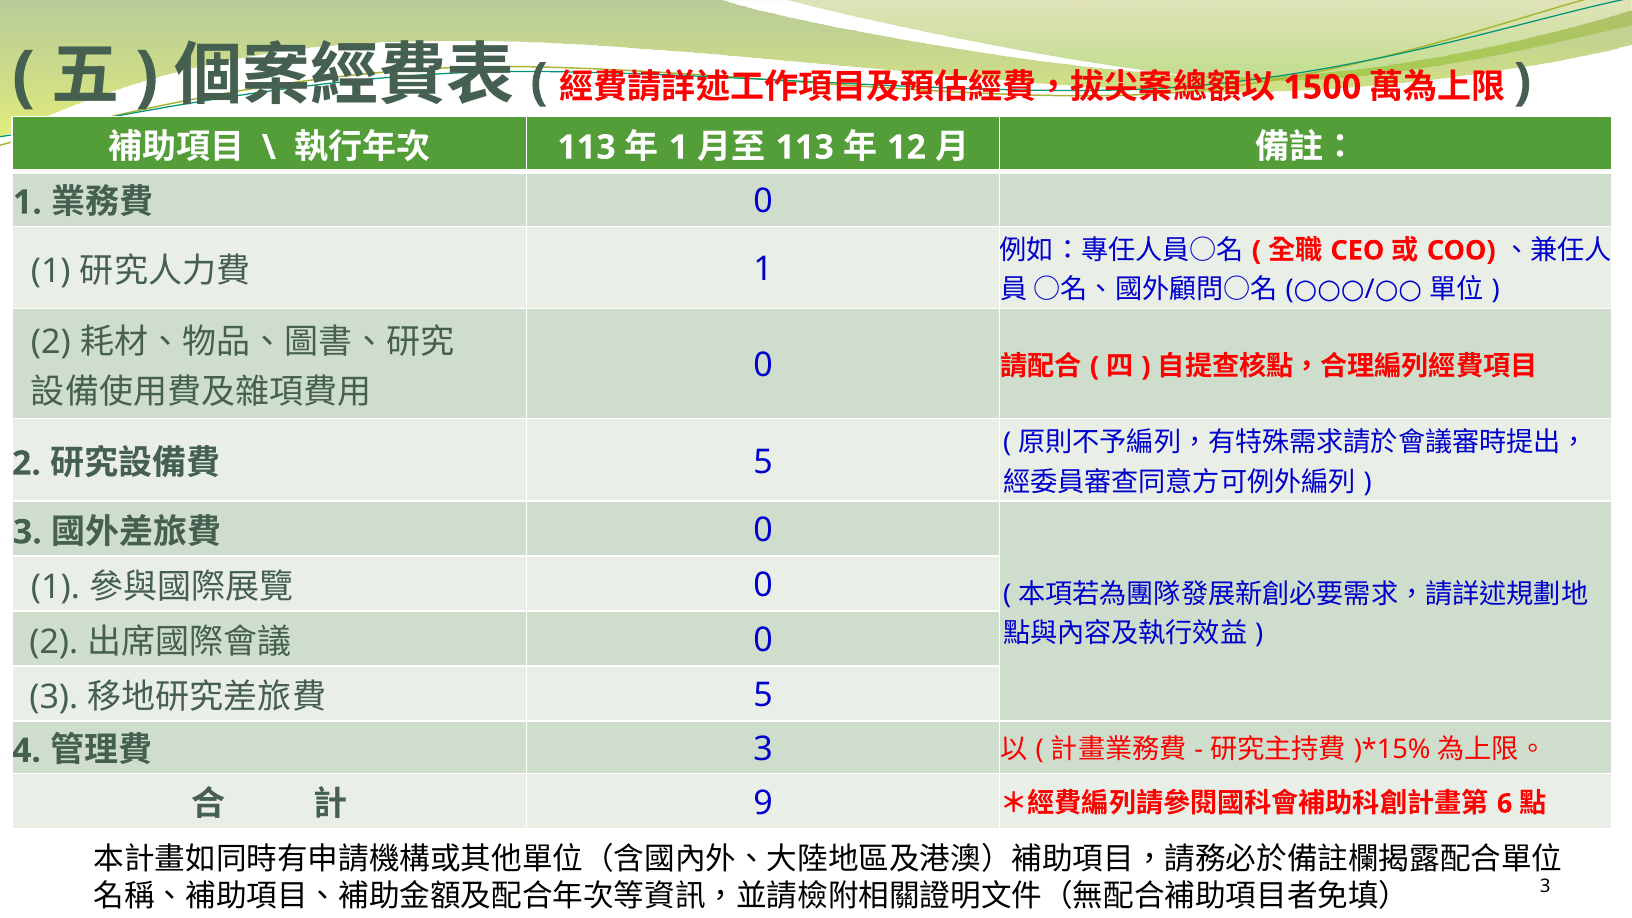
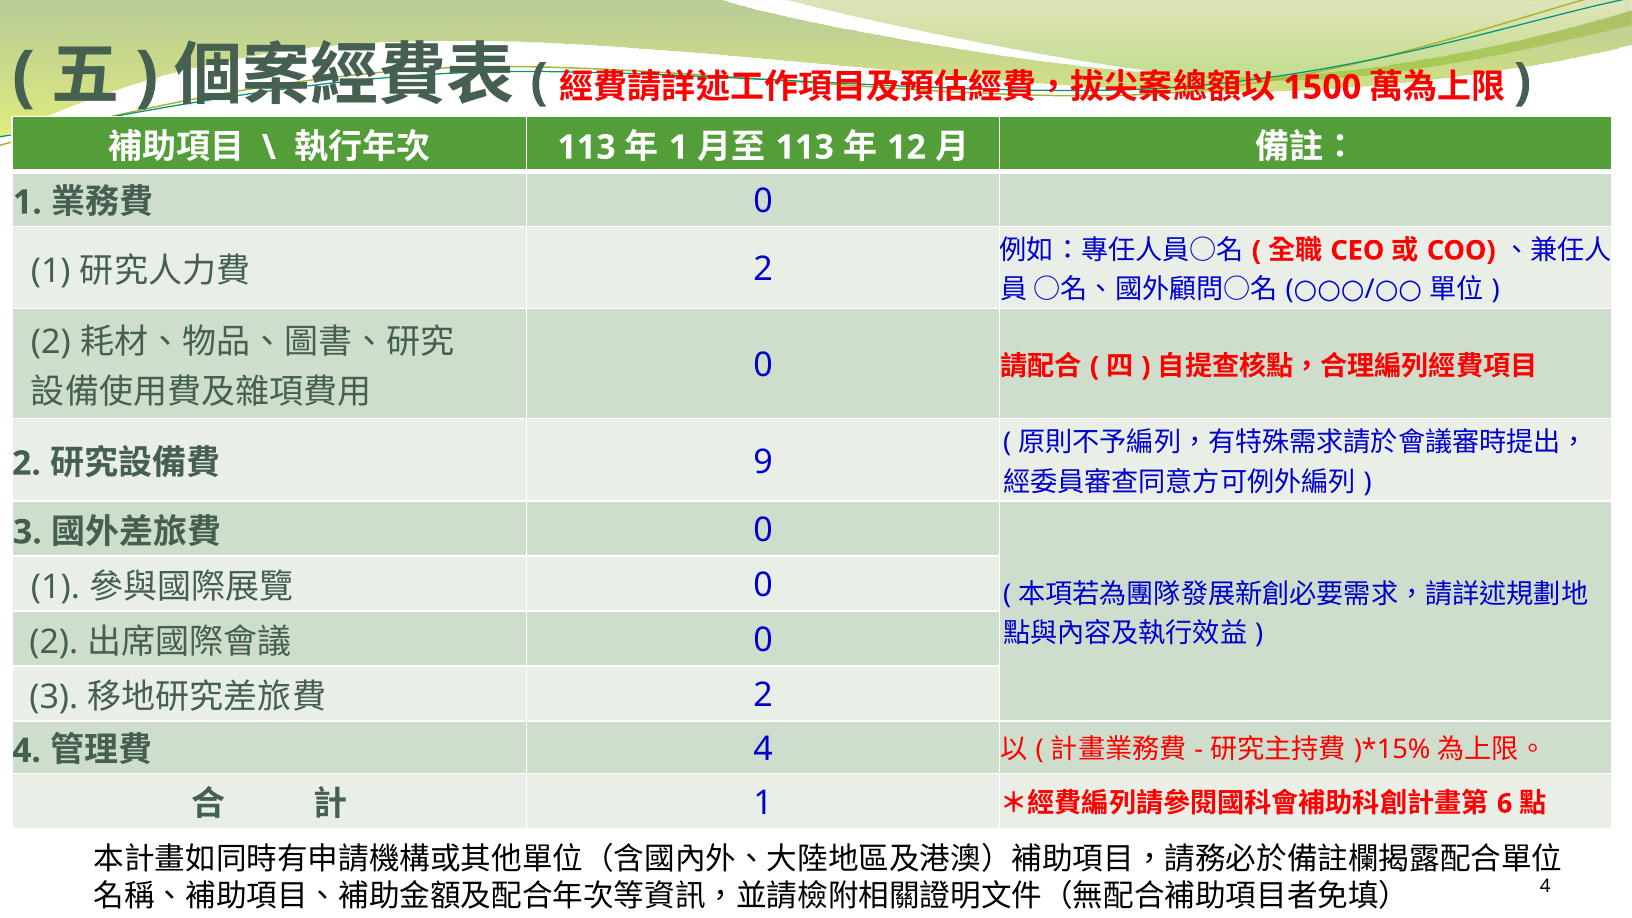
1: 1 -> 2 (763, 270)
5: 5 -> 9 (763, 462)
5: 5 -> 2 (763, 695)
3: 3 -> 4 (763, 749)
9: 9 -> 1 (763, 803)
3: 3 -> 4 (1545, 887)
